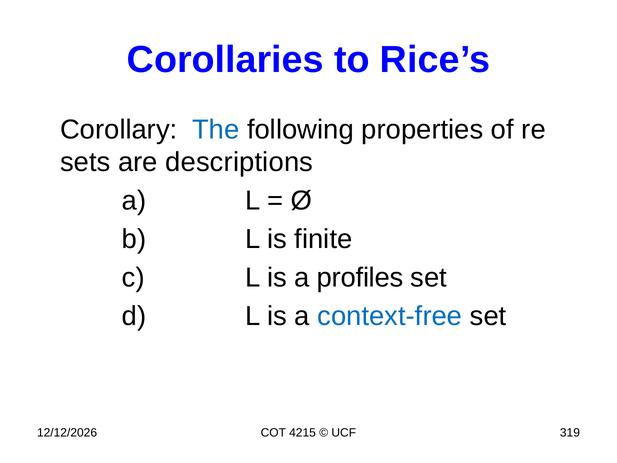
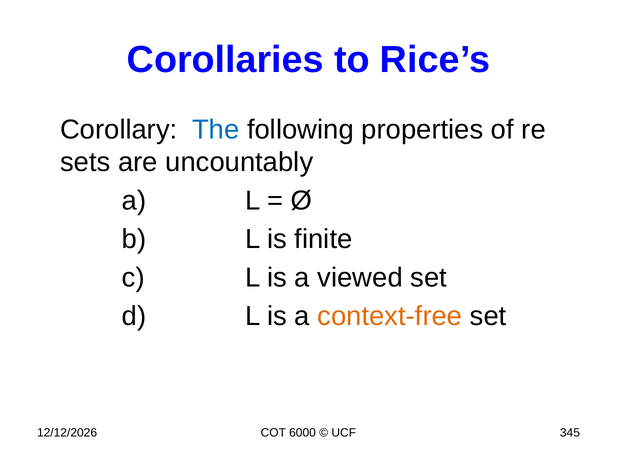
descriptions: descriptions -> uncountably (239, 162)
profiles: profiles -> viewed (360, 278)
context-free colour: blue -> orange (390, 316)
4215: 4215 -> 6000 (303, 433)
319: 319 -> 345 (570, 433)
